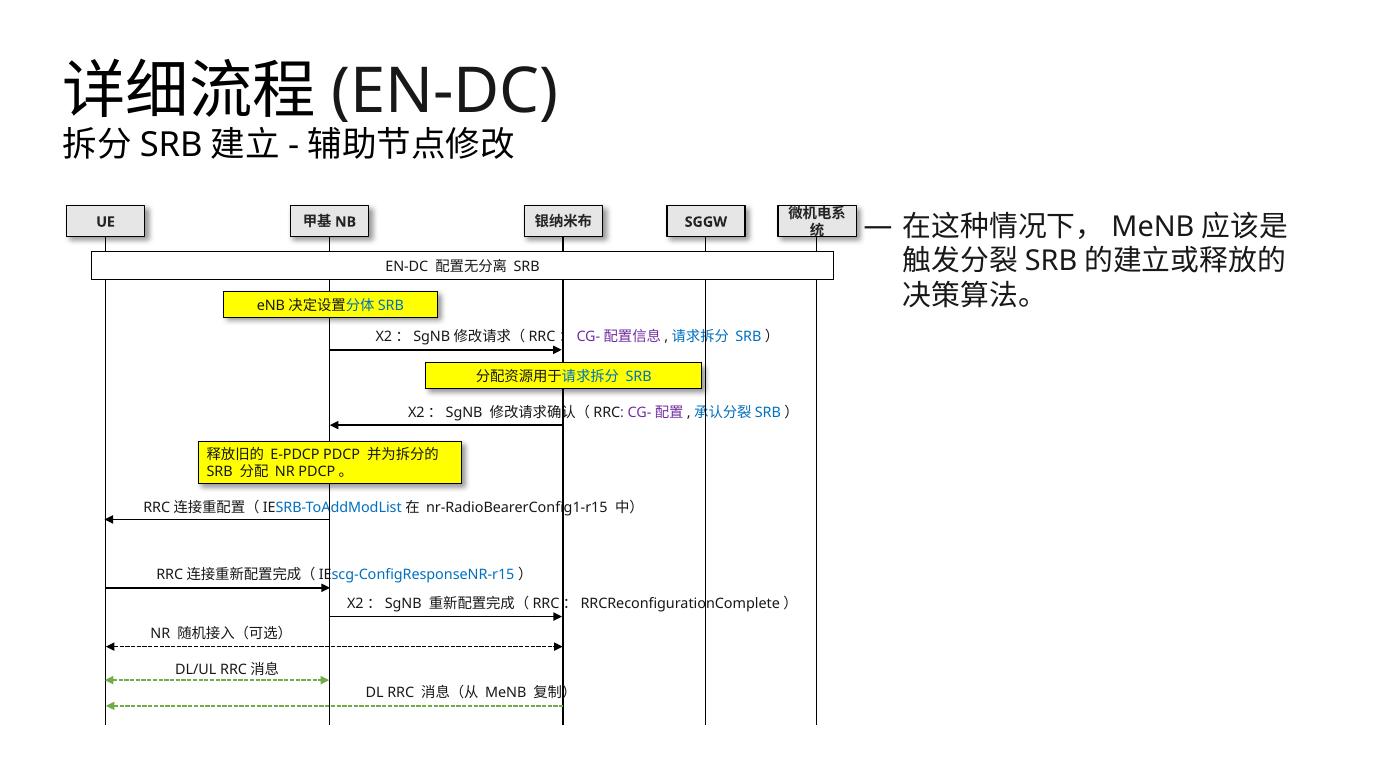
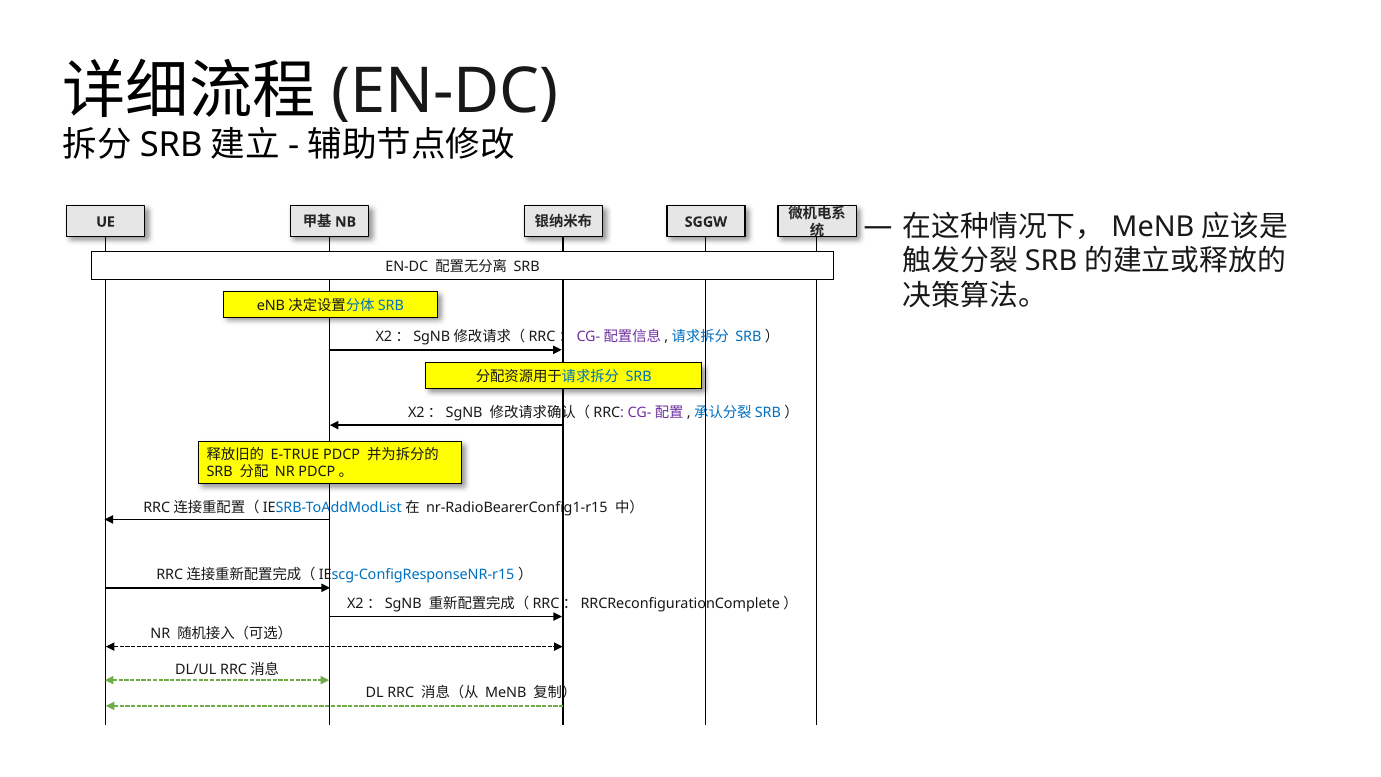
E-PDCP: E-PDCP -> E-TRUE (295, 455)
